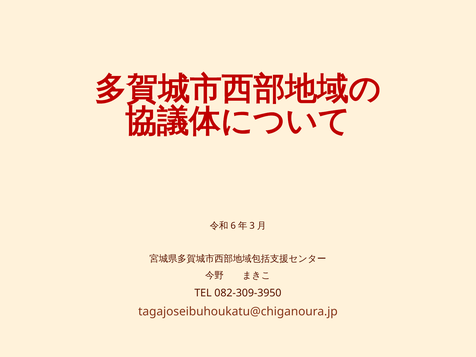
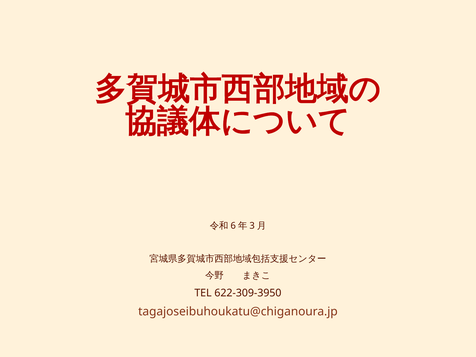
082-309-3950: 082-309-3950 -> 622-309-3950 (248, 293)
